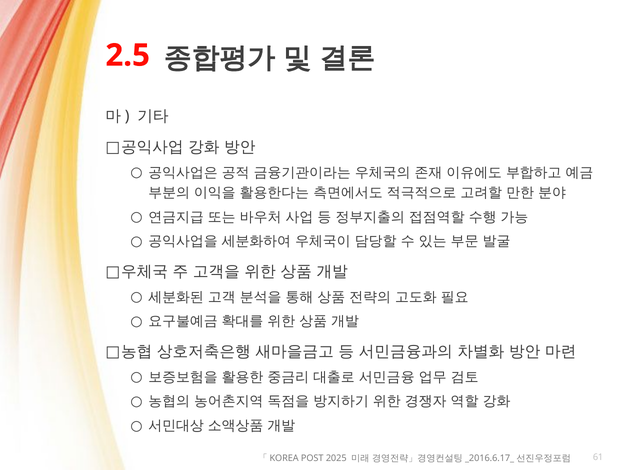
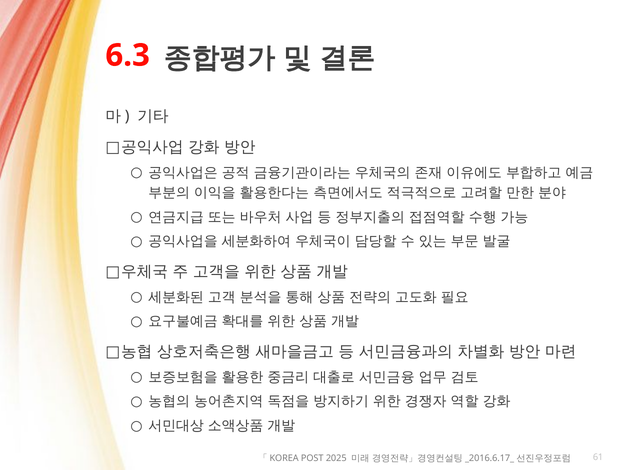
2.5: 2.5 -> 6.3 (128, 55)
